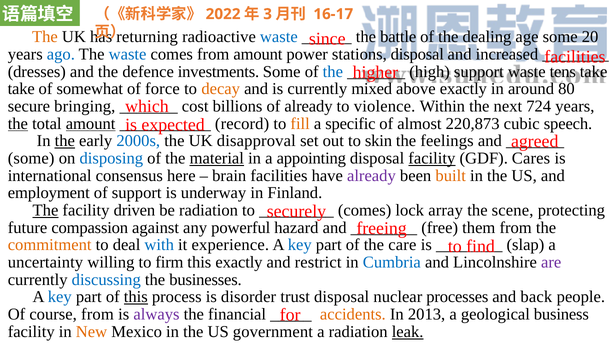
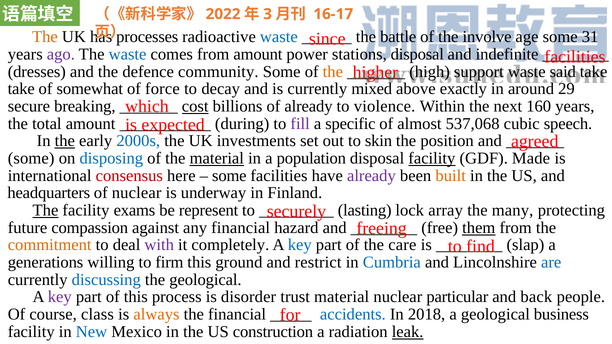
returning: returning -> processes (147, 37)
dealing: dealing -> involve (487, 37)
20: 20 -> 31 (590, 37)
ago colour: blue -> purple (61, 54)
increased: increased -> indefinite (507, 54)
investments: investments -> community (218, 72)
the colour: blue -> orange (333, 72)
tens: tens -> said (563, 72)
decay colour: orange -> black (221, 89)
80: 80 -> 29 (566, 89)
bringing: bringing -> breaking (85, 106)
cost underline: none -> present (195, 106)
724: 724 -> 160 (539, 106)
the underline: present -> none (18, 124)
amount underline: present -> none (91, 124)
record: record -> during (242, 124)
fill colour: orange -> purple (300, 124)
220,873: 220,873 -> 537,068 (473, 124)
disapproval: disapproval -> investments (256, 141)
feelings: feelings -> position (447, 141)
appointing: appointing -> population (311, 158)
Cares: Cares -> Made (531, 158)
consensus colour: black -> red (129, 176)
brain: brain -> some (229, 176)
employment: employment -> headquarters (49, 193)
of support: support -> nuclear (137, 193)
driven: driven -> exams (134, 210)
be radiation: radiation -> represent (209, 210)
comes: comes -> lasting (365, 210)
scene: scene -> many (513, 210)
any powerful: powerful -> financial (241, 228)
them underline: none -> present (479, 228)
with colour: blue -> purple (159, 245)
experience: experience -> completely (230, 245)
uncertainty: uncertainty -> generations (46, 263)
this exactly: exactly -> ground (239, 263)
are colour: purple -> blue (551, 263)
the businesses: businesses -> geological (205, 280)
key colour: blue -> purple (60, 297)
this underline: present -> none (136, 297)
trust disposal: disposal -> material (342, 297)
processes: processes -> particular (457, 297)
course from: from -> class (97, 315)
always colour: purple -> orange (156, 315)
accidents colour: orange -> blue (353, 315)
2013: 2013 -> 2018 (427, 315)
New colour: orange -> blue (91, 332)
government: government -> construction (273, 332)
